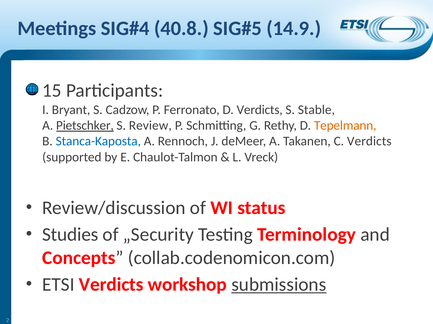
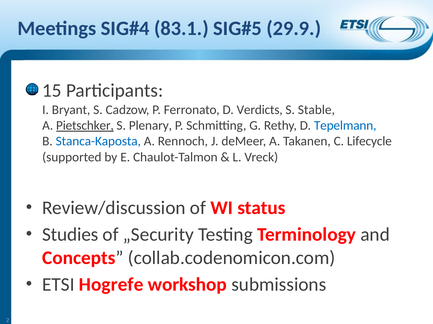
40.8: 40.8 -> 83.1 (181, 28)
14.9: 14.9 -> 29.9 (294, 28)
Review: Review -> Plenary (150, 126)
Tepelmann colour: orange -> blue (345, 126)
C Verdicts: Verdicts -> Lifecycle (369, 142)
ETSI Verdicts: Verdicts -> Hogrefe (111, 285)
submissions underline: present -> none (279, 285)
